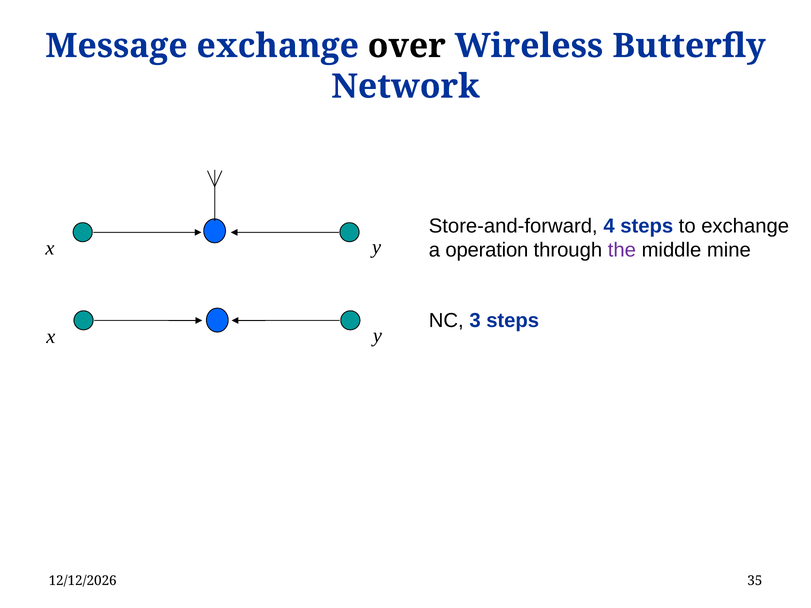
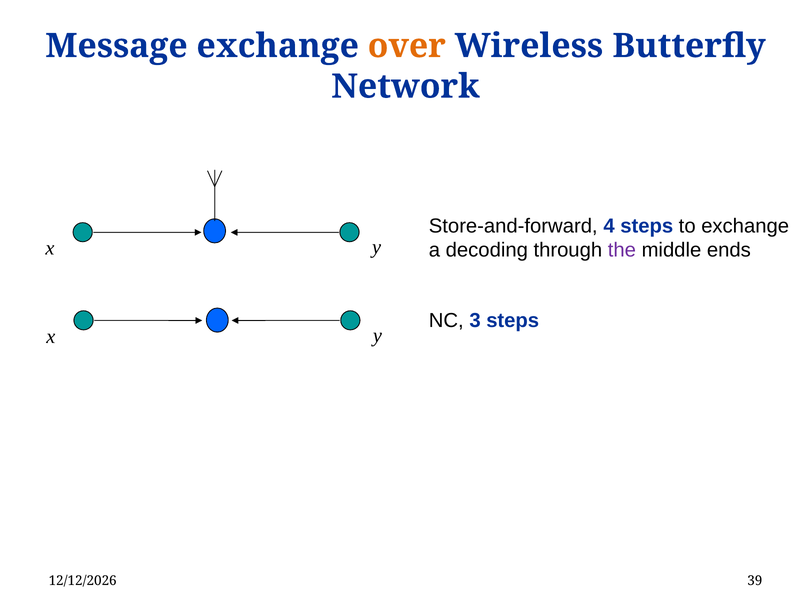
over colour: black -> orange (407, 46)
operation: operation -> decoding (487, 250)
mine: mine -> ends (729, 250)
35: 35 -> 39 (755, 581)
